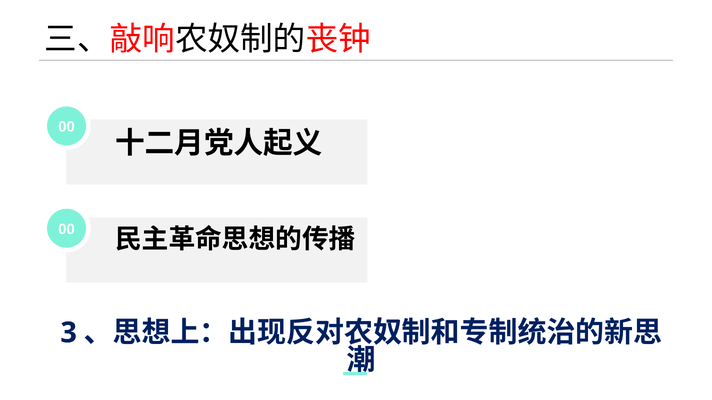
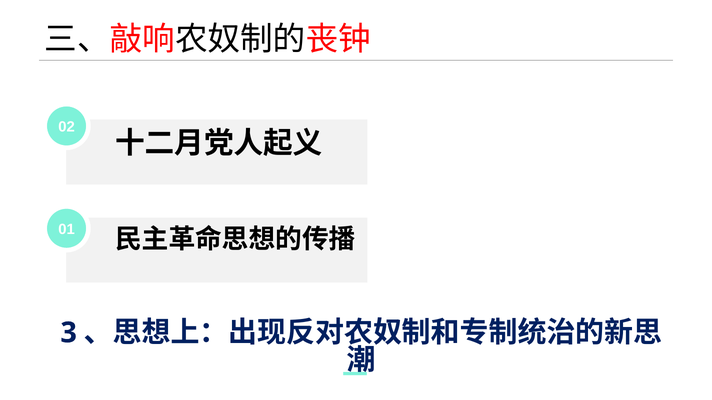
0: 0 -> 2 (71, 127)
0: 0 -> 1 (71, 230)
